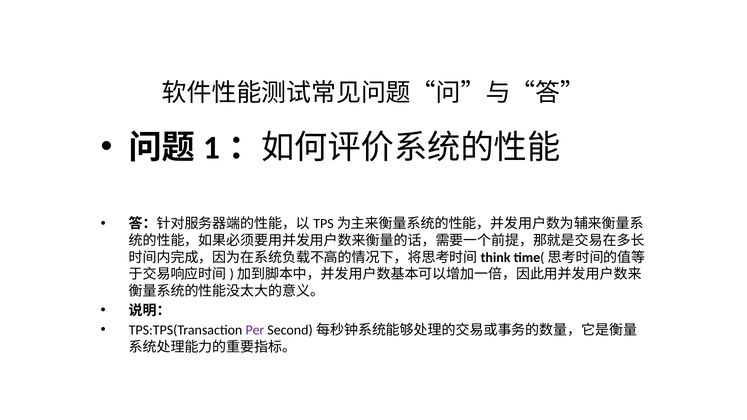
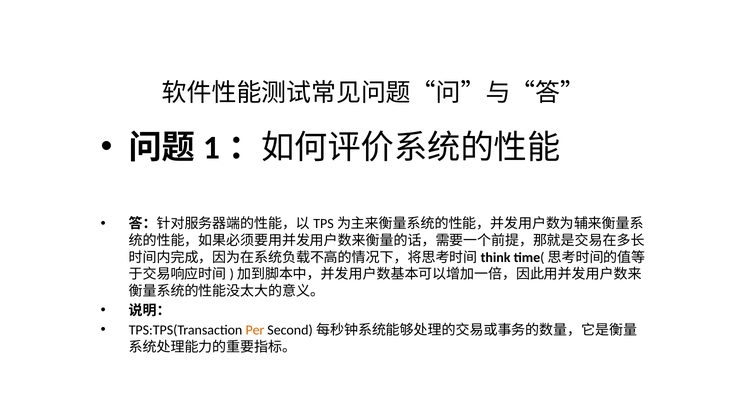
Per colour: purple -> orange (255, 330)
